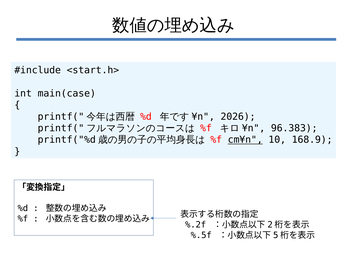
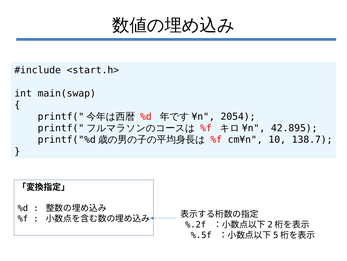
main(case: main(case -> main(swap (67, 93)
2026: 2026 -> 2054 (238, 116)
96.383: 96.383 -> 42.895 (294, 128)
cm¥n underline: present -> none (245, 139)
168.9: 168.9 -> 138.7 (312, 139)
